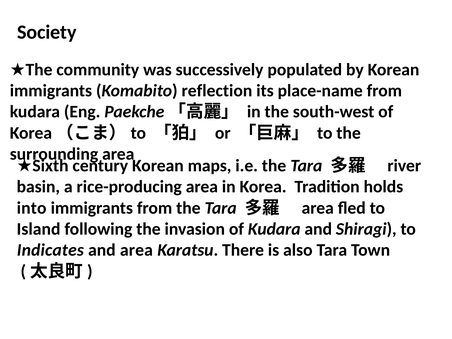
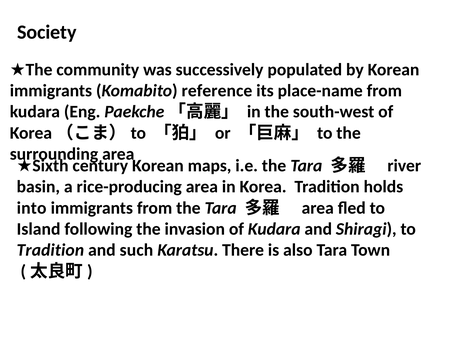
reflection: reflection -> reference (217, 91)
Indicates: Indicates -> Tradition (50, 250)
and area: area -> such (136, 250)
